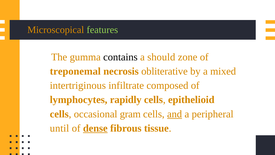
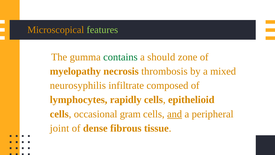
contains colour: black -> green (120, 57)
treponemal: treponemal -> myelopathy (75, 71)
obliterative: obliterative -> thrombosis (164, 71)
intertriginous: intertriginous -> neurosyphilis (78, 85)
until: until -> joint (59, 128)
dense underline: present -> none (95, 128)
